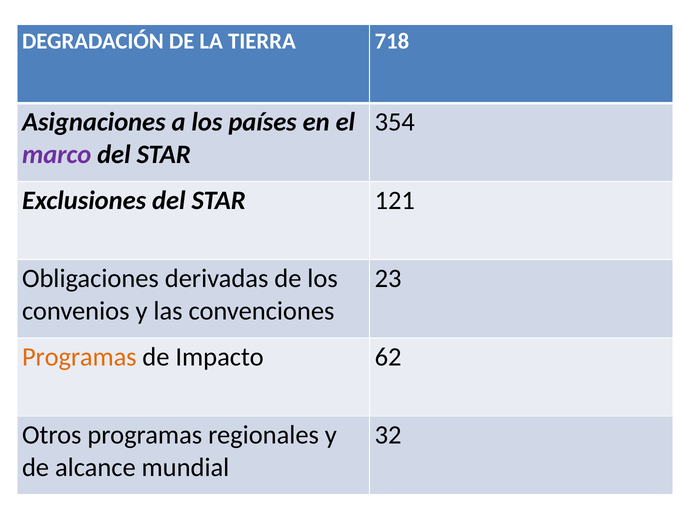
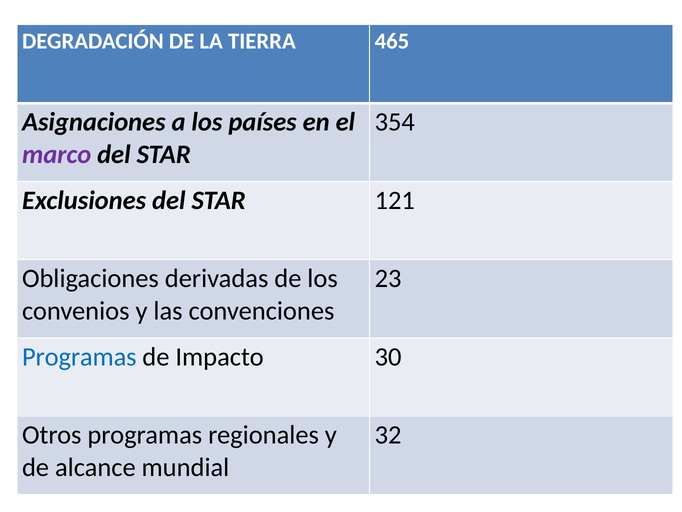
718: 718 -> 465 (392, 41)
Programas colour: orange -> blue (79, 357)
62: 62 -> 30 (388, 357)
